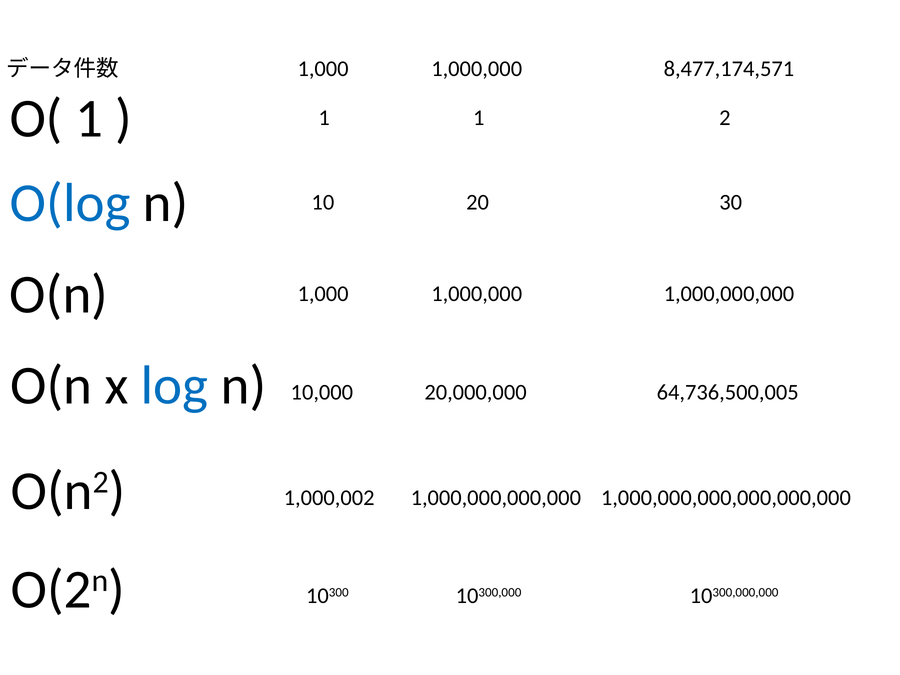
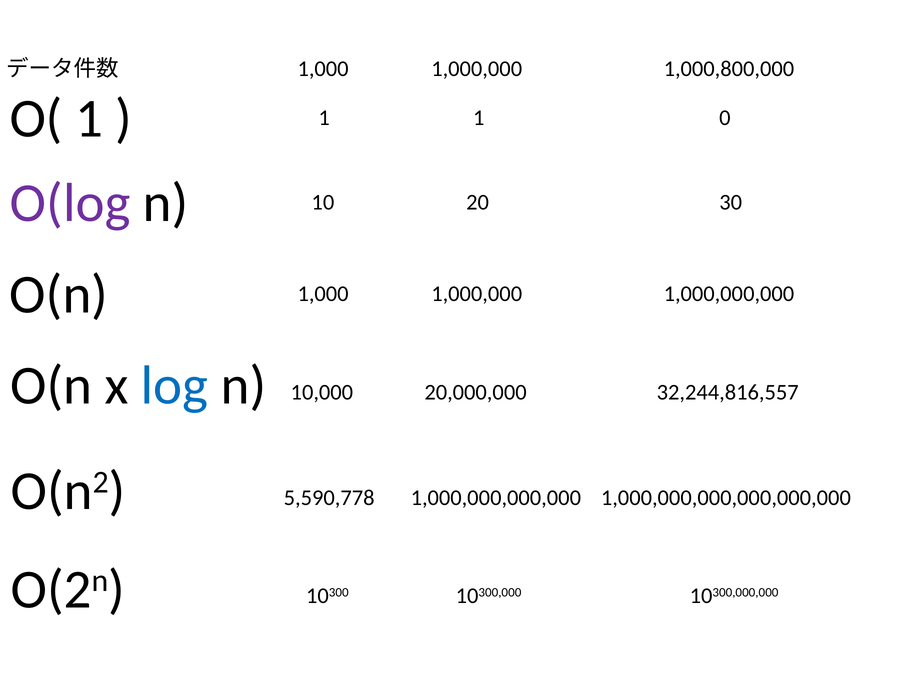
8,477,174,571: 8,477,174,571 -> 1,000,800,000 (729, 69)
2: 2 -> 0 (725, 118)
O(log colour: blue -> purple (70, 203)
64,736,500,005: 64,736,500,005 -> 32,244,816,557 (728, 392)
1,000,002: 1,000,002 -> 5,590,778 (329, 498)
